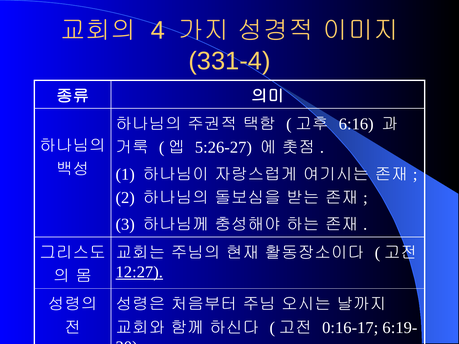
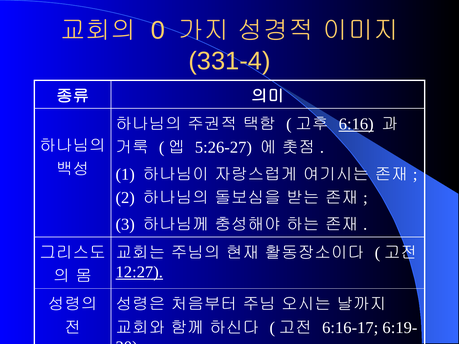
4: 4 -> 0 (158, 30)
6:16 underline: none -> present (356, 124)
0:16-17: 0:16-17 -> 6:16-17 (350, 328)
